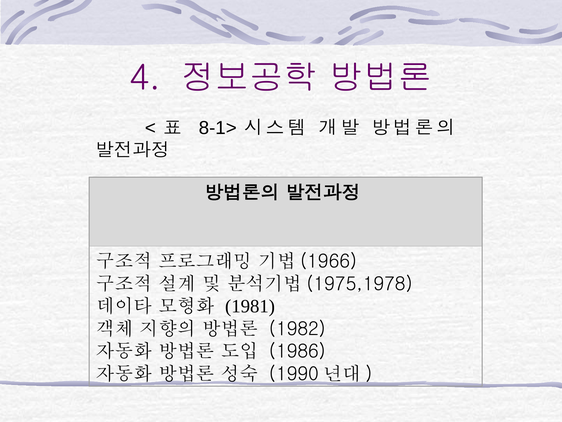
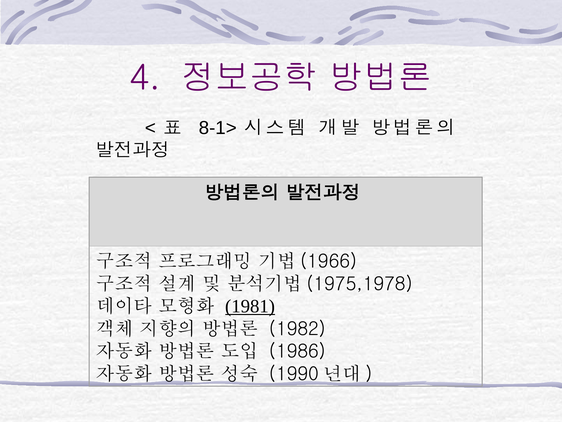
1981 underline: none -> present (250, 306)
